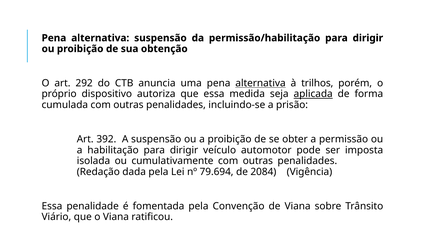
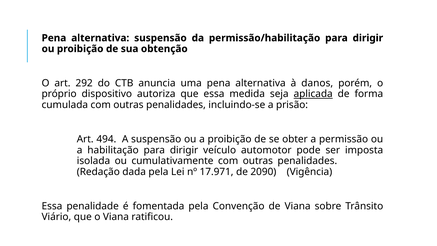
alternativa underline: present -> none (261, 83)
trilhos: trilhos -> danos (317, 83)
392: 392 -> 494 (106, 139)
79.694: 79.694 -> 17.971 (217, 172)
2084: 2084 -> 2090 (263, 172)
